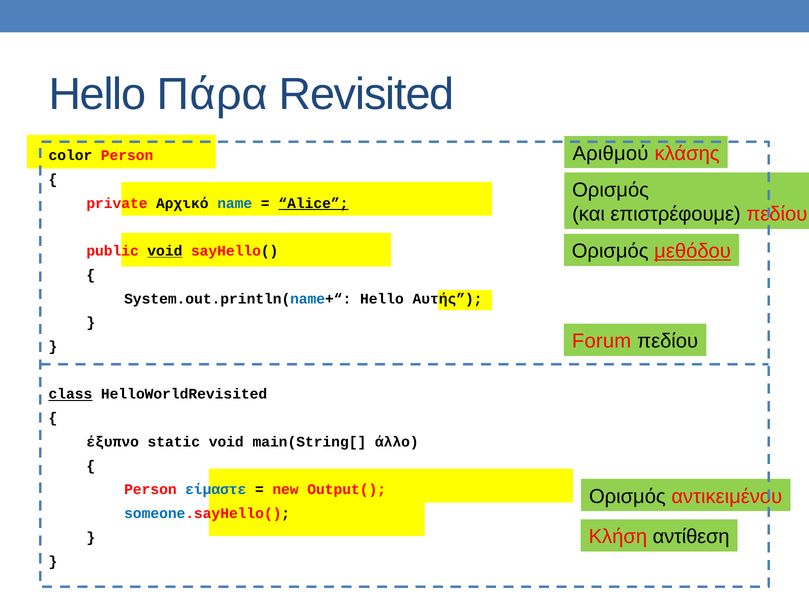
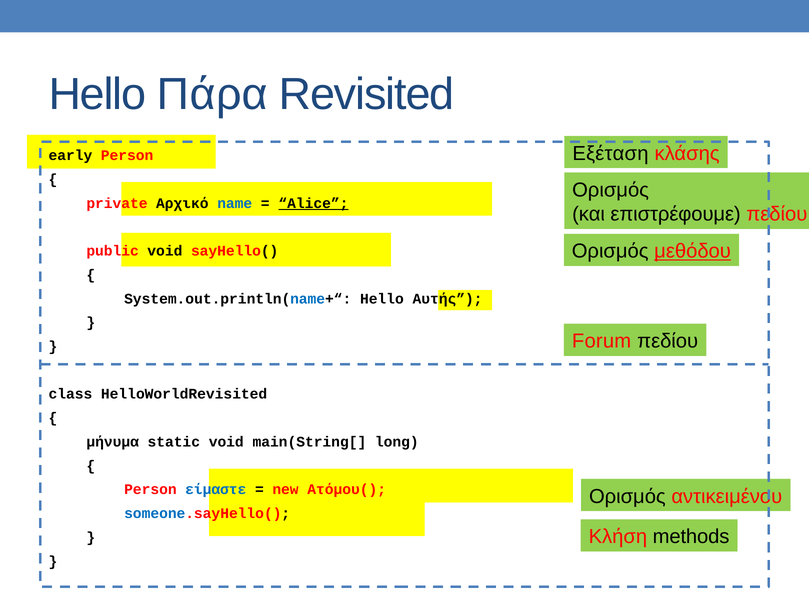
Αριθμού: Αριθμού -> Εξέταση (610, 153)
color: color -> early (70, 155)
void underline: present -> none (165, 251)
class underline: present -> none (70, 394)
έξυπνο: έξυπνο -> μήνυμα (113, 442)
άλλο: άλλο -> long (397, 442)
Output(: Output( -> Ατόμου( (347, 489)
αντίθεση: αντίθεση -> methods (691, 537)
